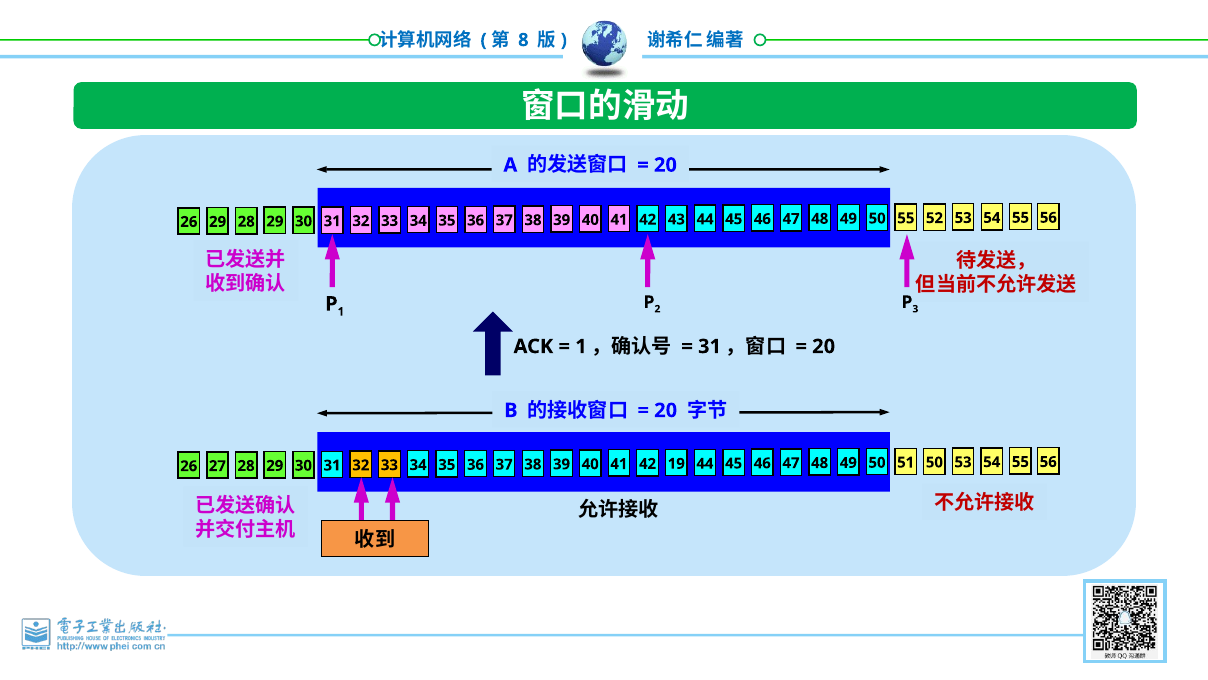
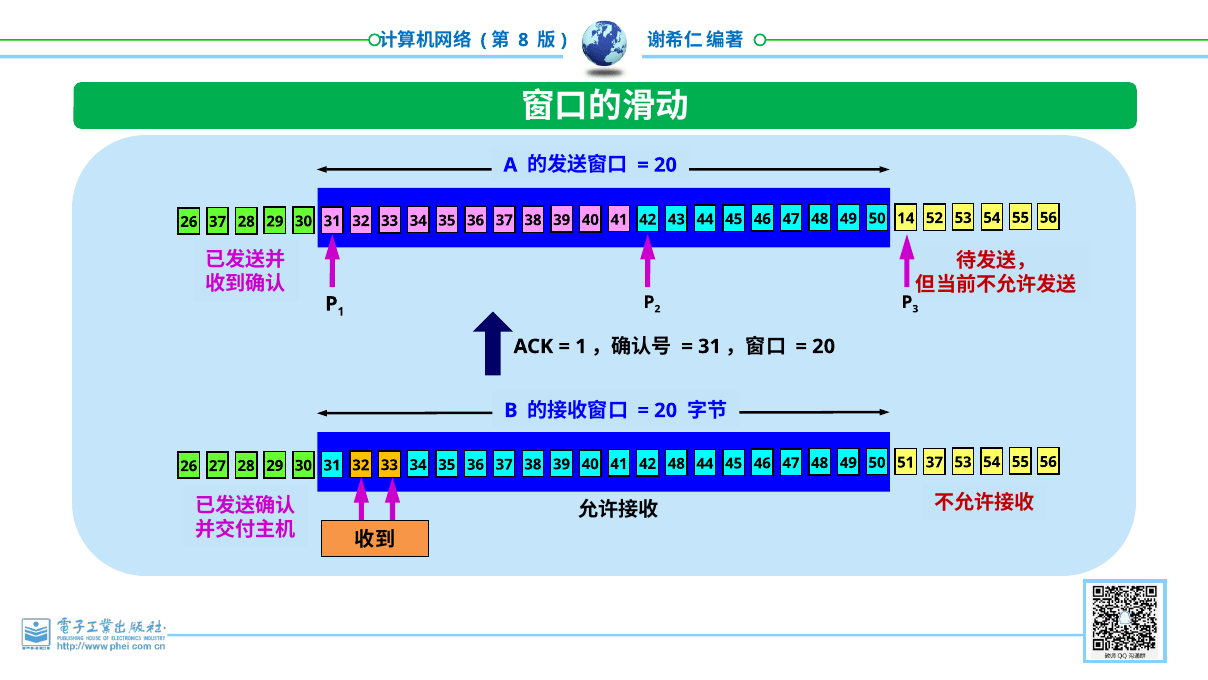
26 29: 29 -> 37 (218, 222)
50 55: 55 -> 14 (906, 218)
42 19: 19 -> 48 (676, 463)
51 50: 50 -> 37 (934, 462)
